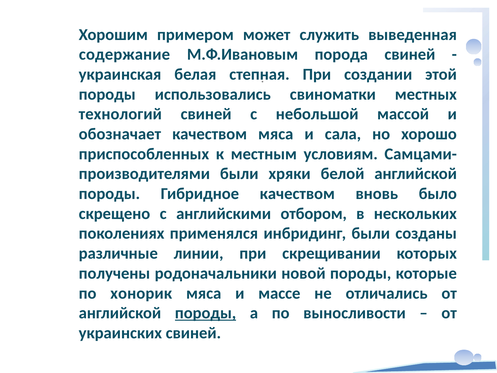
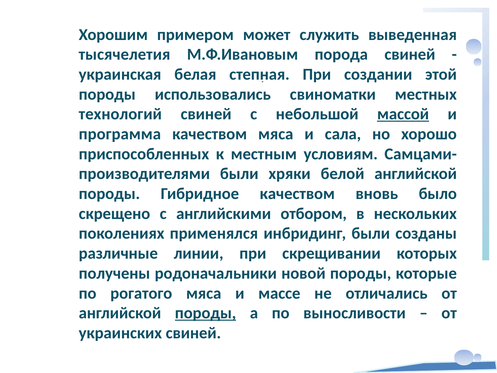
содержание: содержание -> тысячелетия (125, 54)
массой underline: none -> present (403, 114)
обозначает: обозначает -> программа (120, 134)
хонорик: хонорик -> рогатого (141, 293)
